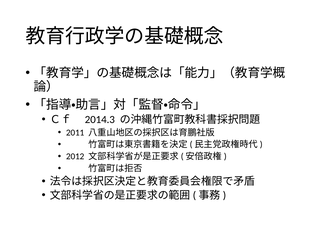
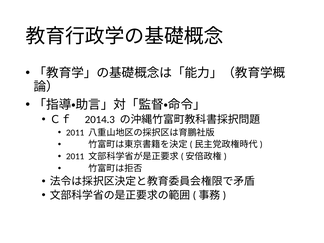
2012: 2012 -> 2011 (75, 156)
